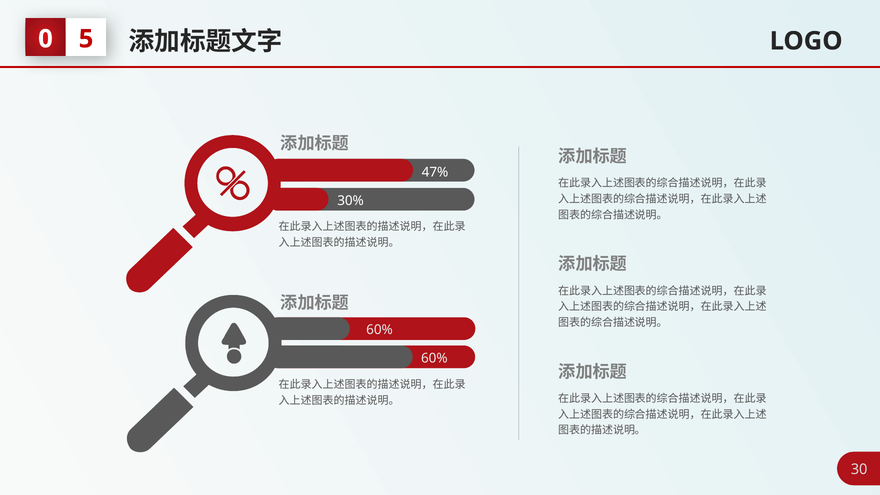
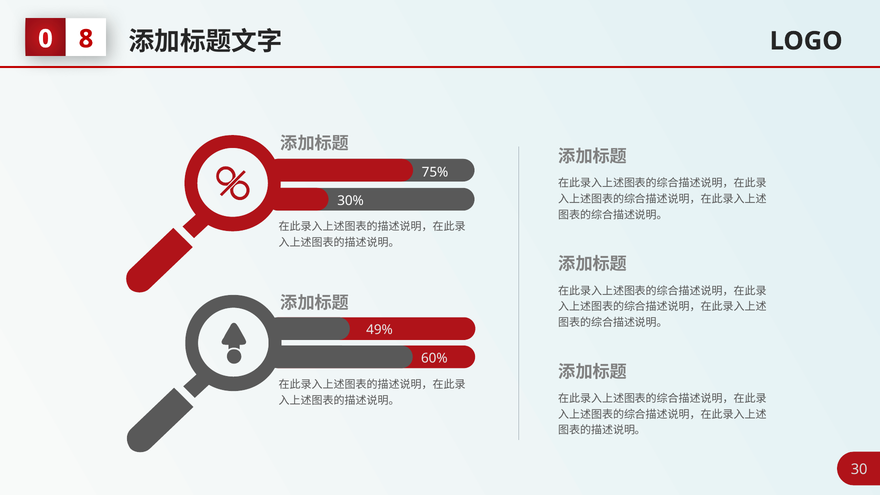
5: 5 -> 8 (86, 39)
47%: 47% -> 75% (435, 172)
60%: 60% -> 49% (379, 330)
